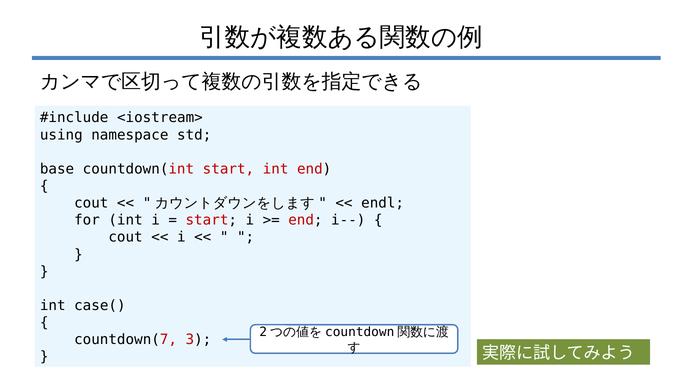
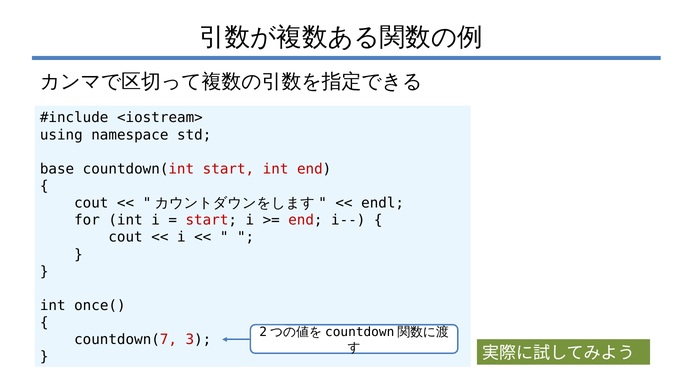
case(: case( -> once( (100, 305)
